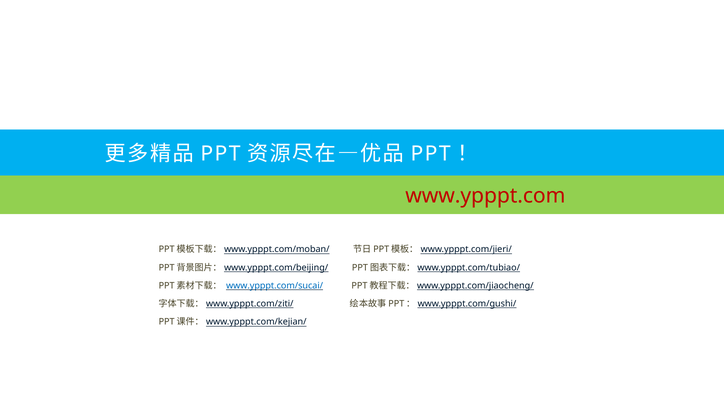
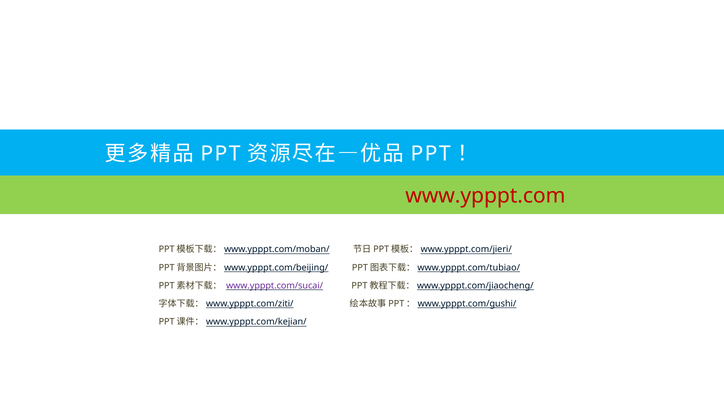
www.ypppt.com/sucai/ colour: blue -> purple (275, 286)
